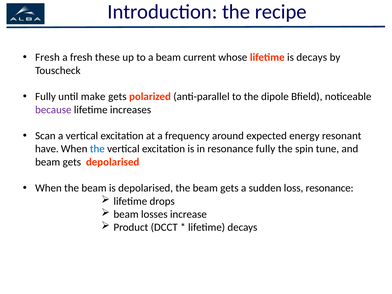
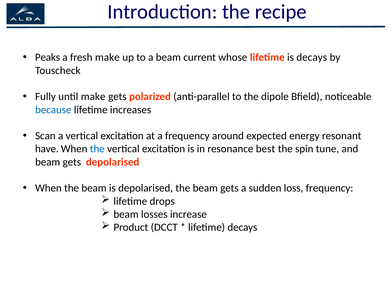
Fresh: Fresh -> Peaks (48, 57)
fresh these: these -> make (107, 57)
because colour: purple -> blue (53, 110)
resonance fully: fully -> best (266, 149)
loss resonance: resonance -> frequency (330, 188)
